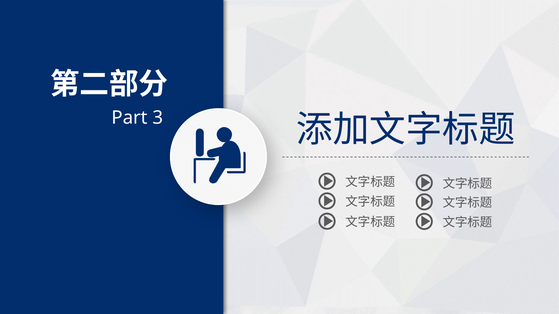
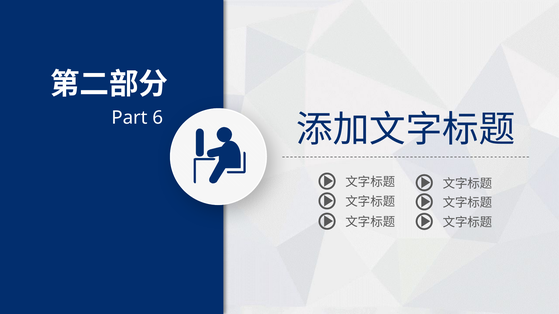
3: 3 -> 6 (158, 118)
